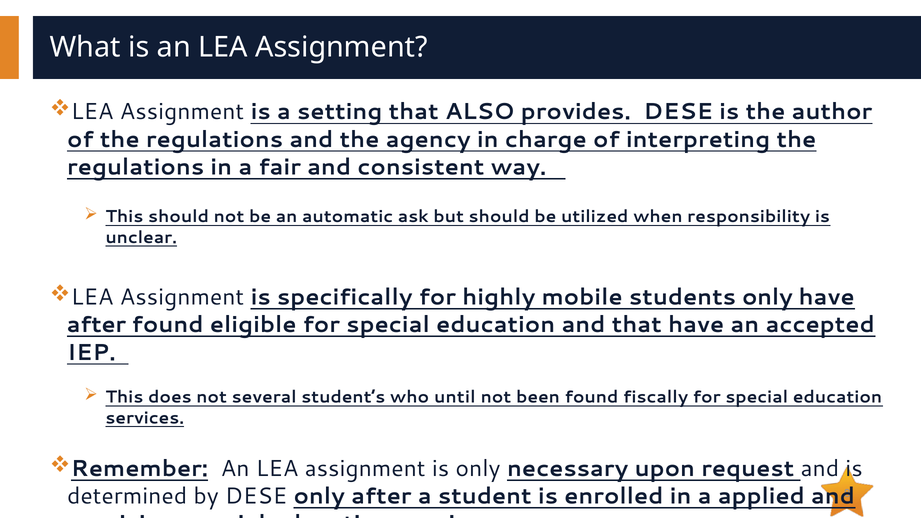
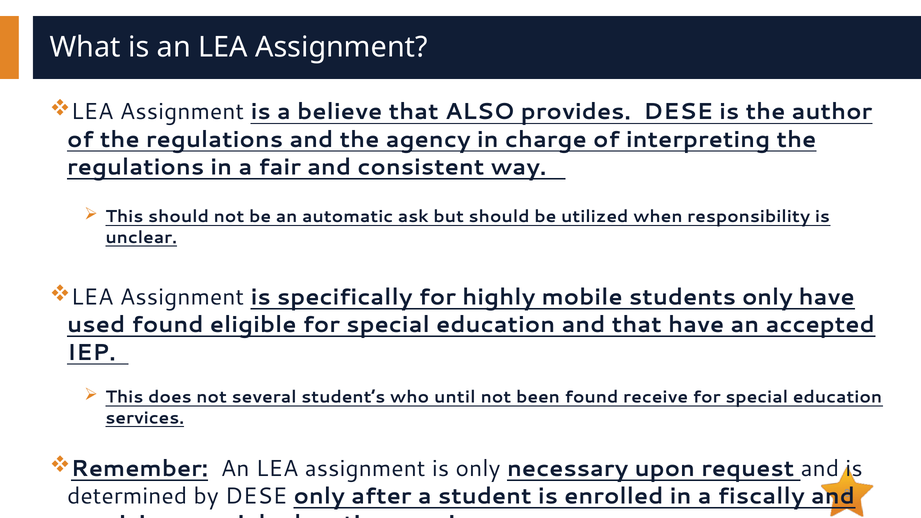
setting: setting -> believe (340, 112)
after: after -> used (96, 325)
fiscally: fiscally -> receive (656, 397)
applied: applied -> fiscally (761, 496)
